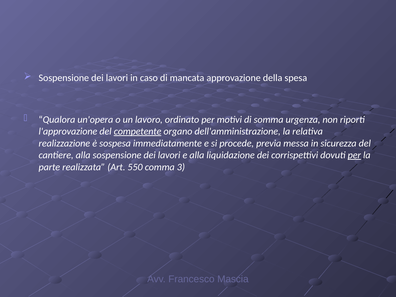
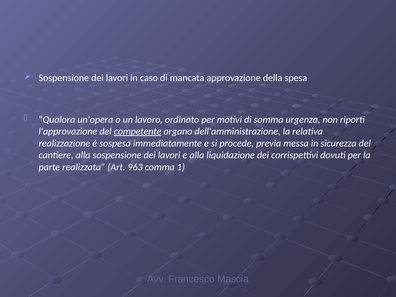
per underline: present -> none (354, 155)
550: 550 -> 963 (135, 167)
3: 3 -> 1 (181, 167)
